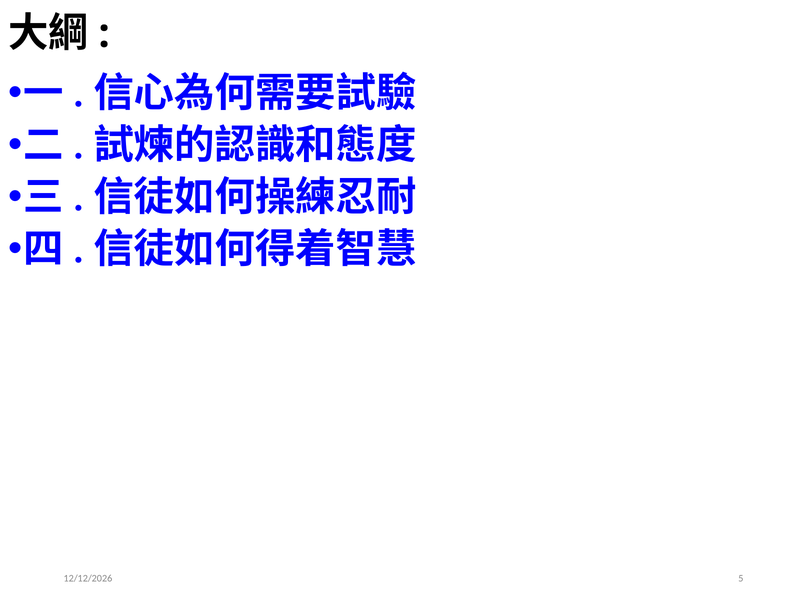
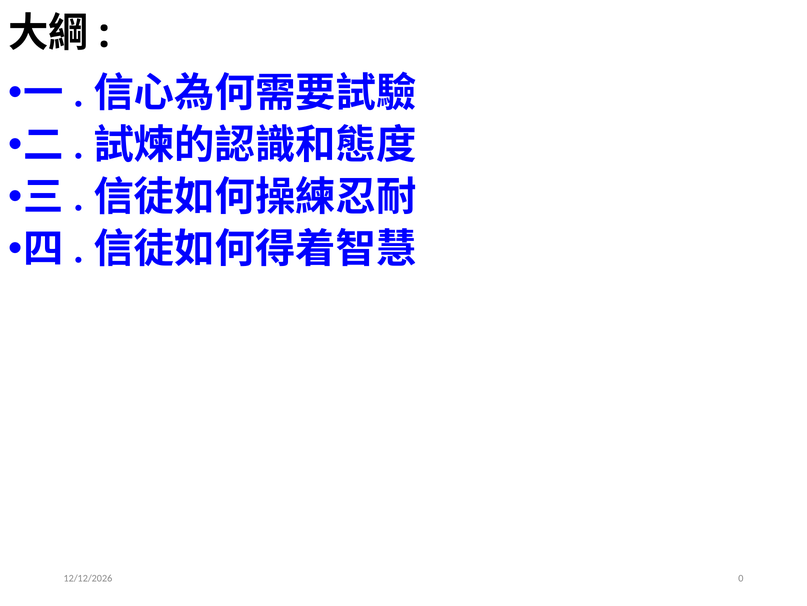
5: 5 -> 0 (741, 578)
